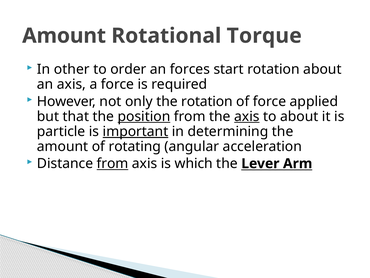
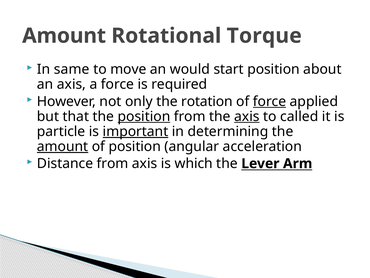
other: other -> same (72, 69)
order: order -> move (128, 69)
forces: forces -> would (190, 69)
start rotation: rotation -> position (273, 69)
force underline: none -> present (270, 101)
to about: about -> called (299, 116)
amount underline: none -> present (63, 146)
of rotating: rotating -> position (135, 146)
from underline: present -> none (113, 163)
